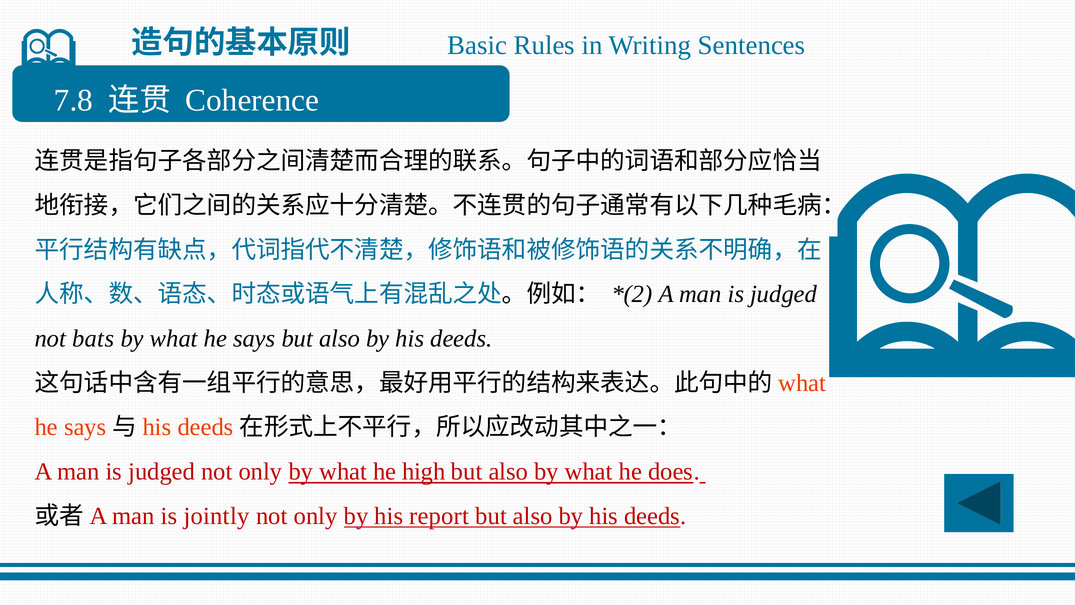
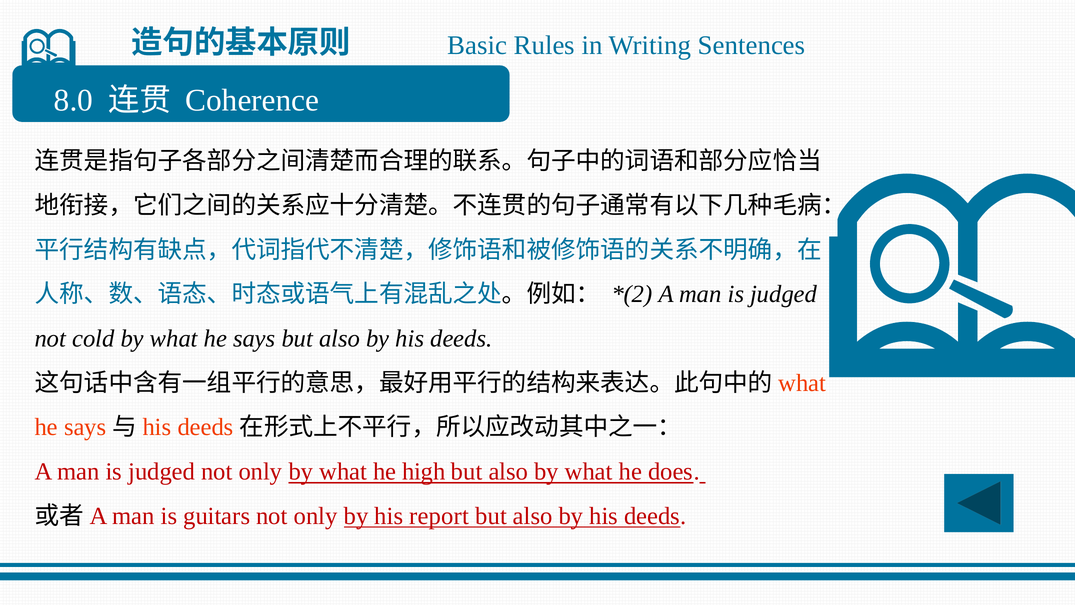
7.8: 7.8 -> 8.0 (73, 100)
bats: bats -> cold (93, 338)
jointly: jointly -> guitars (217, 516)
